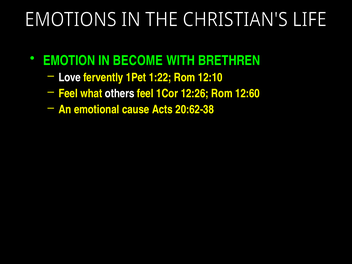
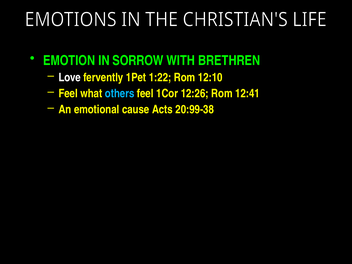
BECOME: BECOME -> SORROW (138, 61)
others colour: white -> light blue (120, 94)
12:60: 12:60 -> 12:41 (248, 94)
20:62-38: 20:62-38 -> 20:99-38 (195, 109)
